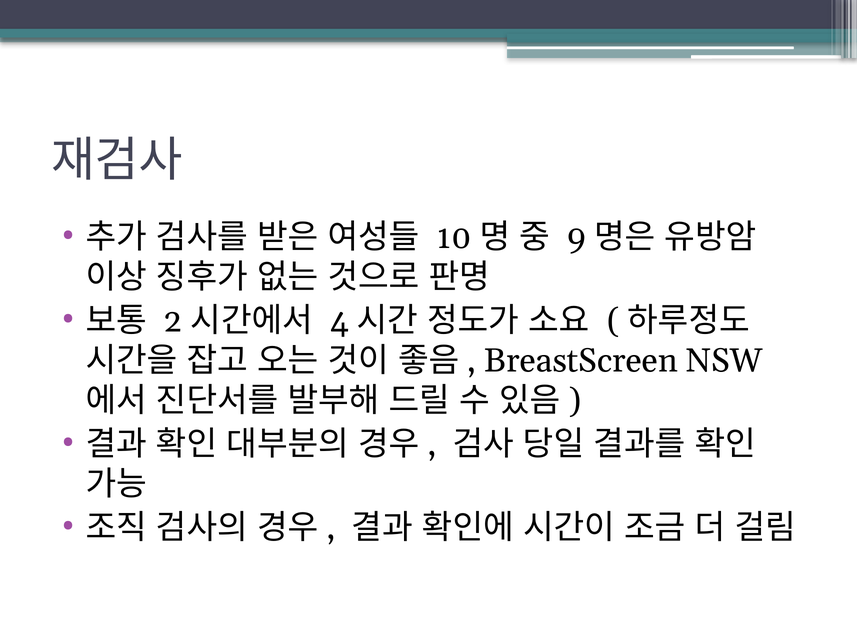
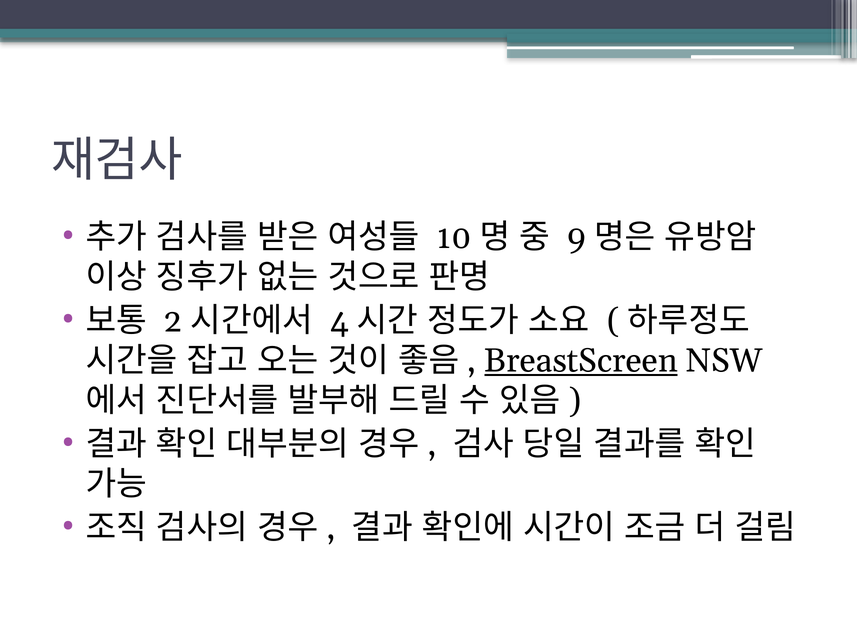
BreastScreen underline: none -> present (581, 361)
